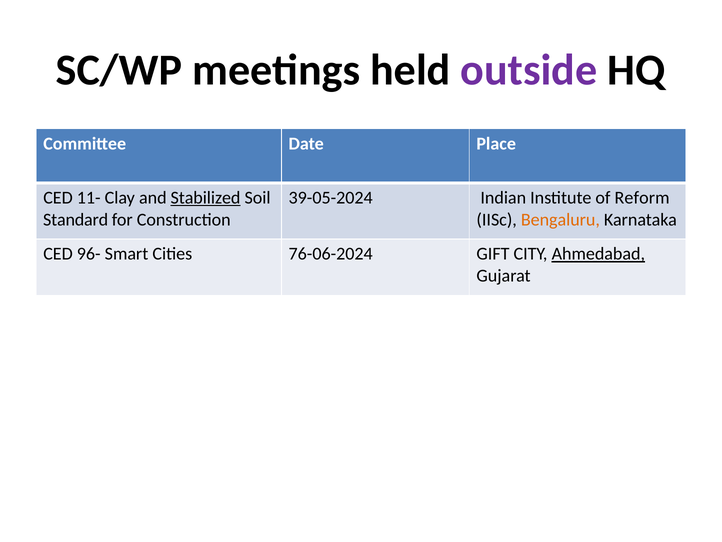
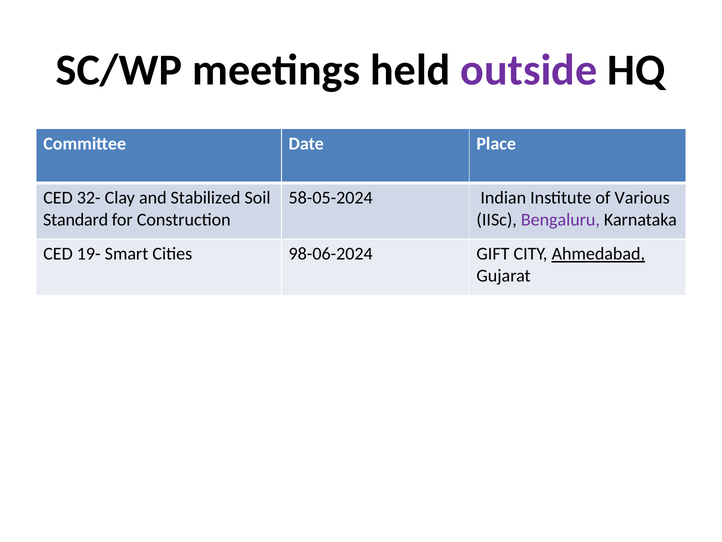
11-: 11- -> 32- (89, 198)
Stabilized underline: present -> none (206, 198)
39-05-2024: 39-05-2024 -> 58-05-2024 (331, 198)
Reform: Reform -> Various (642, 198)
Bengaluru colour: orange -> purple (560, 220)
96-: 96- -> 19- (89, 254)
76-06-2024: 76-06-2024 -> 98-06-2024 (331, 254)
